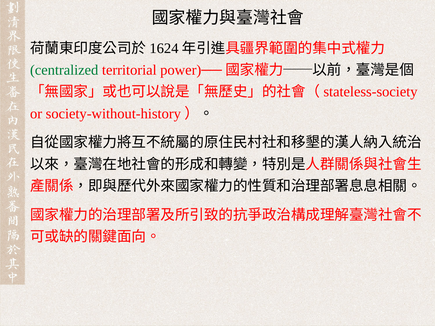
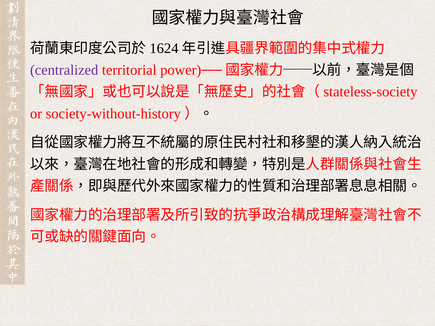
centralized colour: green -> purple (64, 70)
